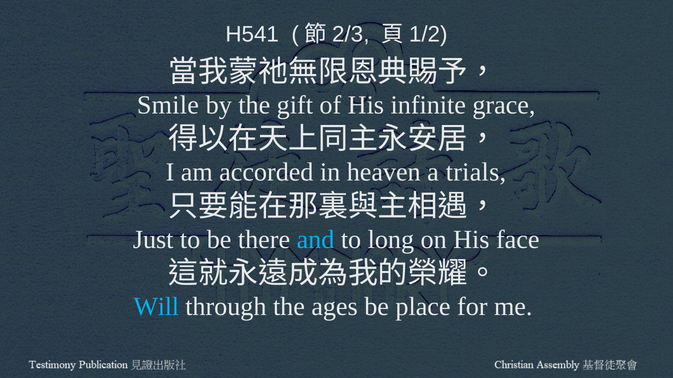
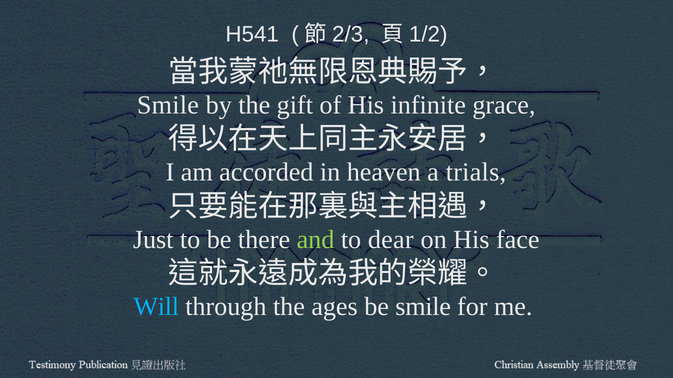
and colour: light blue -> light green (316, 240)
long: long -> dear (391, 240)
be place: place -> smile (423, 307)
